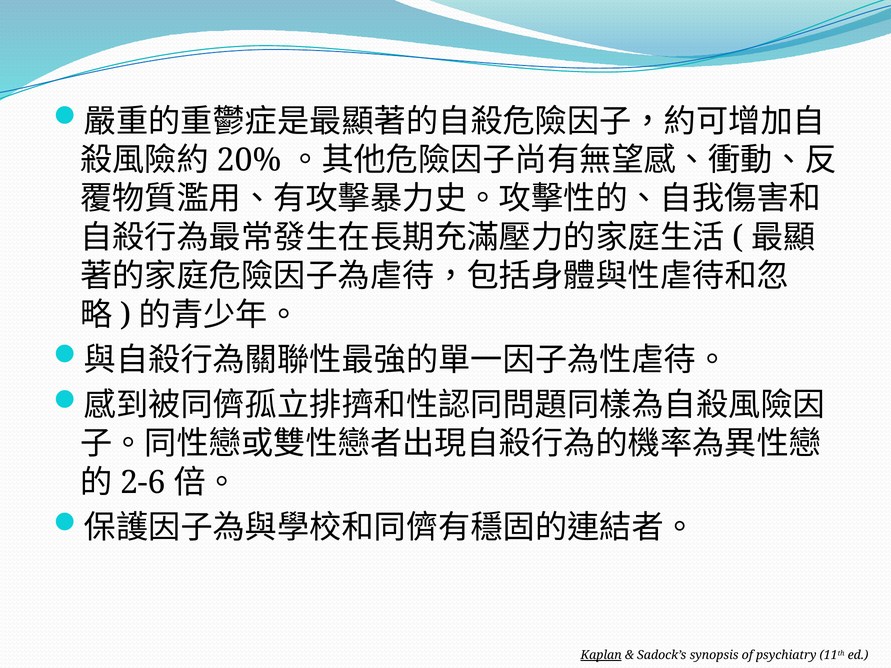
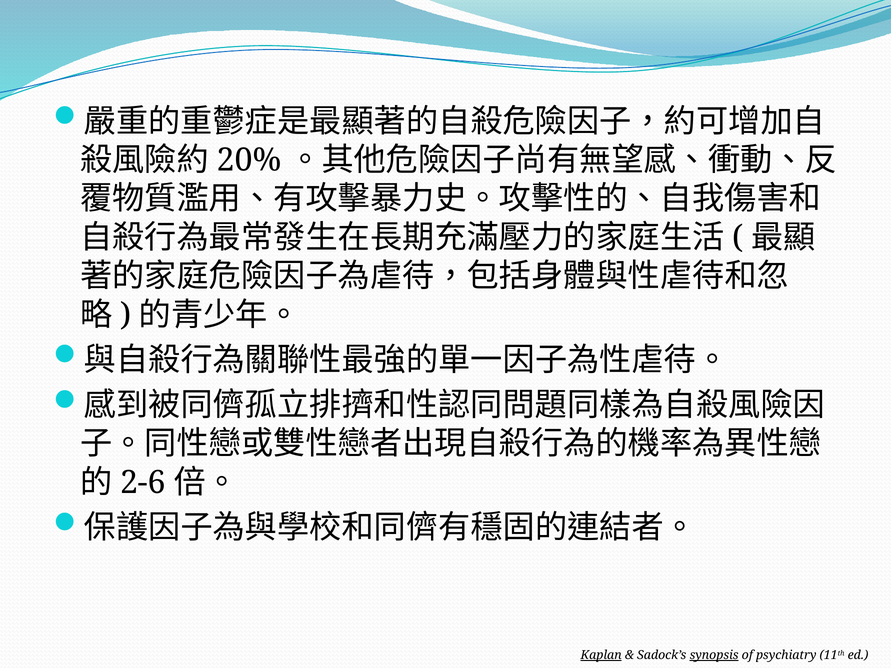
synopsis underline: none -> present (714, 655)
